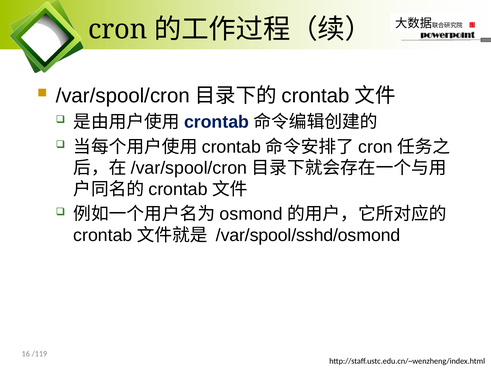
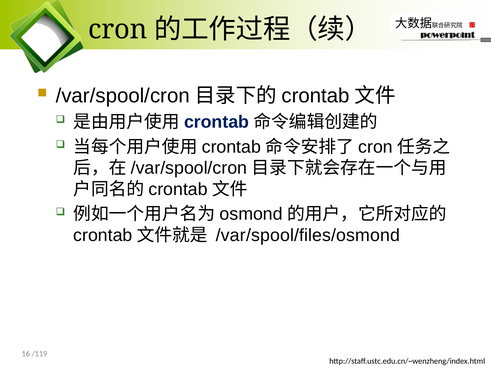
/var/spool/sshd/osmond: /var/spool/sshd/osmond -> /var/spool/files/osmond (308, 236)
